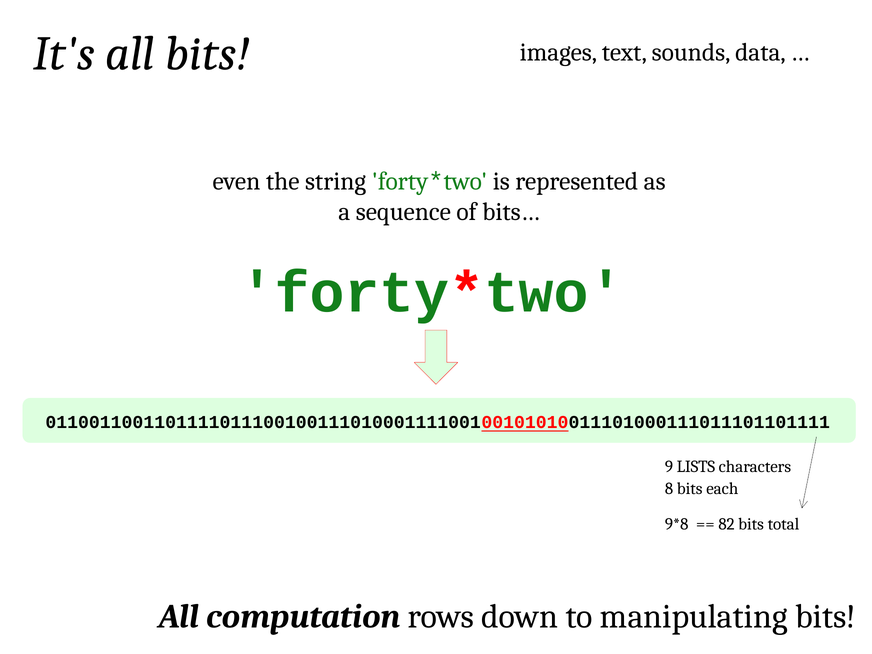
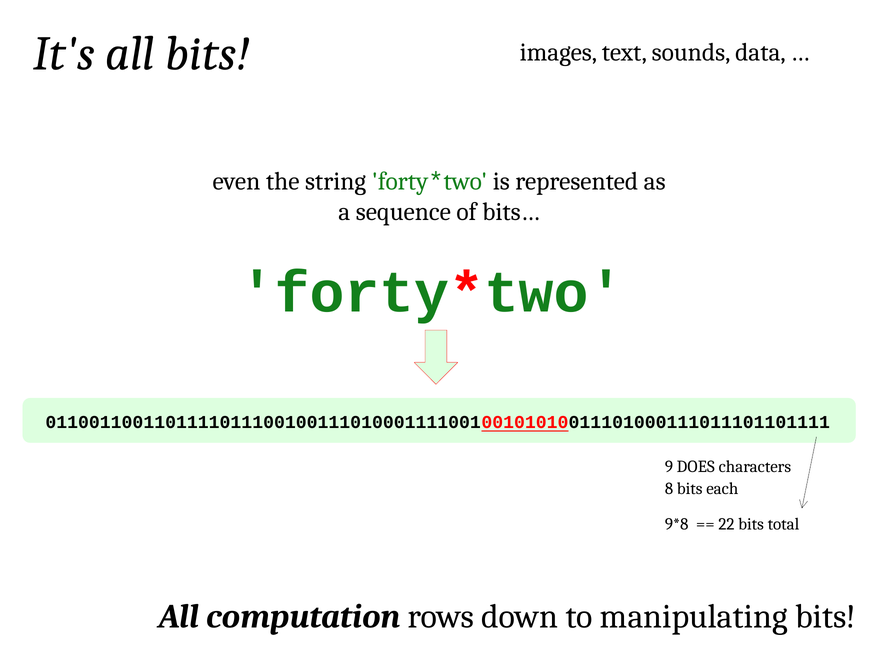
LISTS: LISTS -> DOES (696, 467)
82: 82 -> 22 (726, 524)
